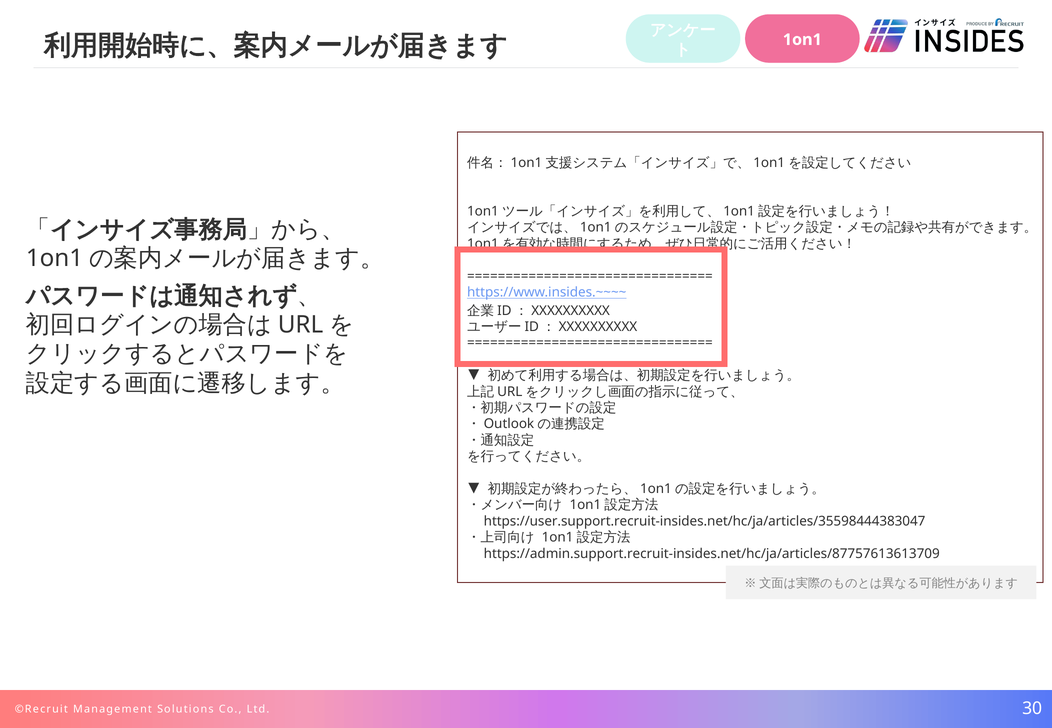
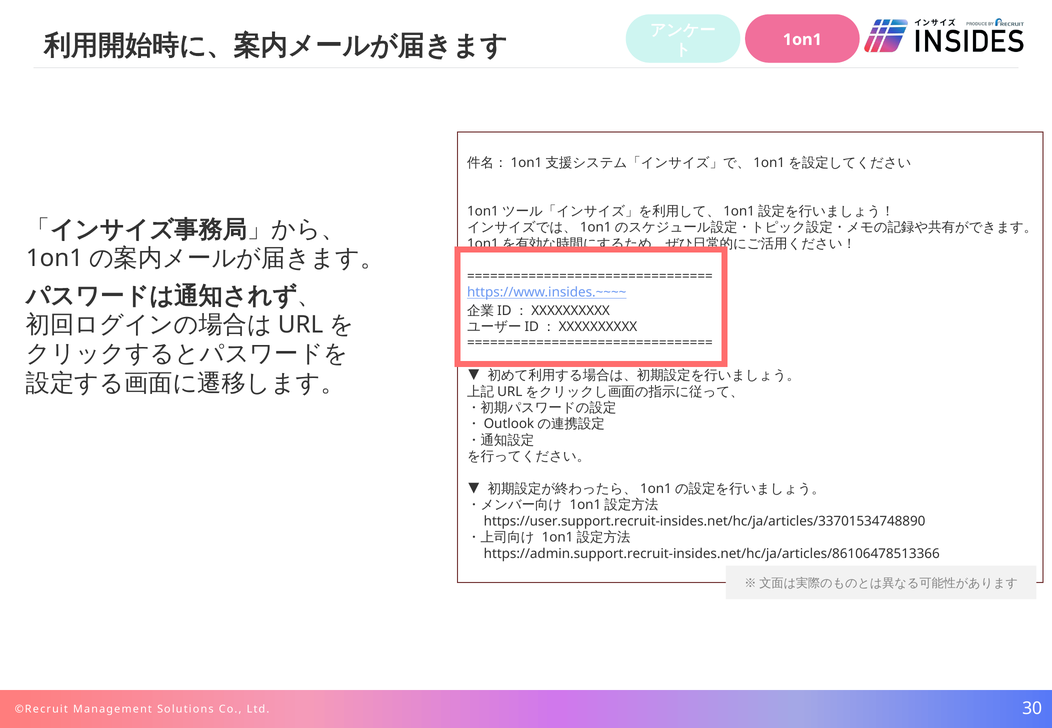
https://user.support.recruit-insides.net/hc/ja/articles/35598444383047: https://user.support.recruit-insides.net/hc/ja/articles/35598444383047 -> https://user.support.recruit-insides.net/hc/ja/articles/33701534748890 (705, 521)
https://admin.support.recruit-insides.net/hc/ja/articles/87757613613709: https://admin.support.recruit-insides.net/hc/ja/articles/87757613613709 -> https://admin.support.recruit-insides.net/hc/ja/articles/86106478513366 (712, 554)
